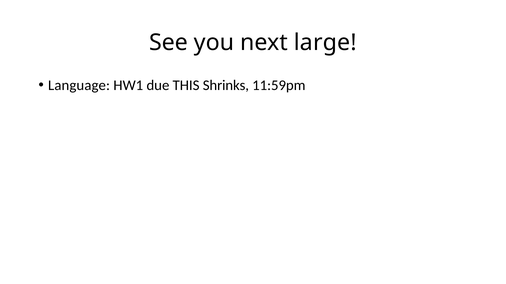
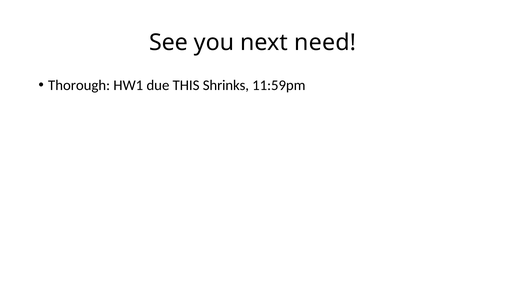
large: large -> need (325, 43)
Language: Language -> Thorough (79, 86)
